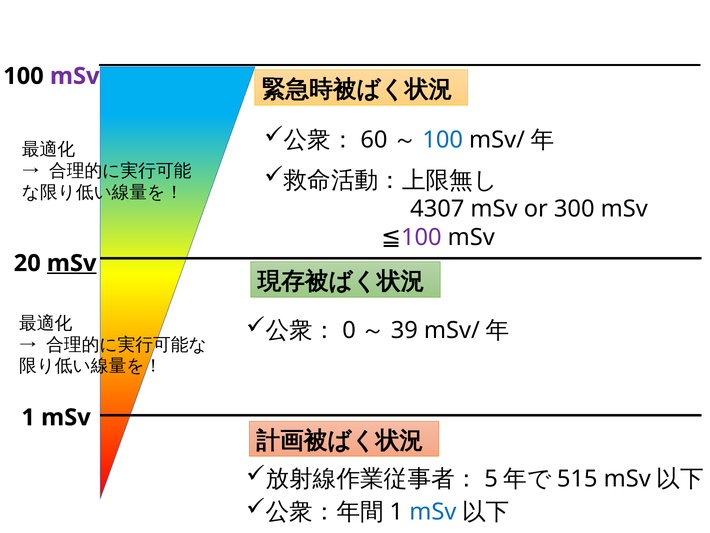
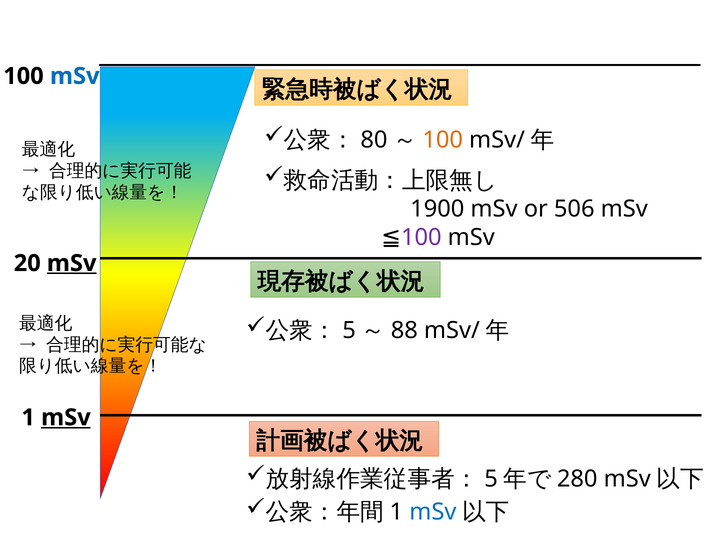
mSv colour: purple -> blue (75, 76)
60: 60 -> 80 (374, 140)
100 colour: blue -> orange (443, 140)
4307: 4307 -> 1900 (437, 209)
300: 300 -> 506 (574, 209)
0: 0 -> 5 (349, 330)
39: 39 -> 88 (404, 330)
mSv underline: none -> present (66, 417)
515: 515 -> 280 (577, 478)
